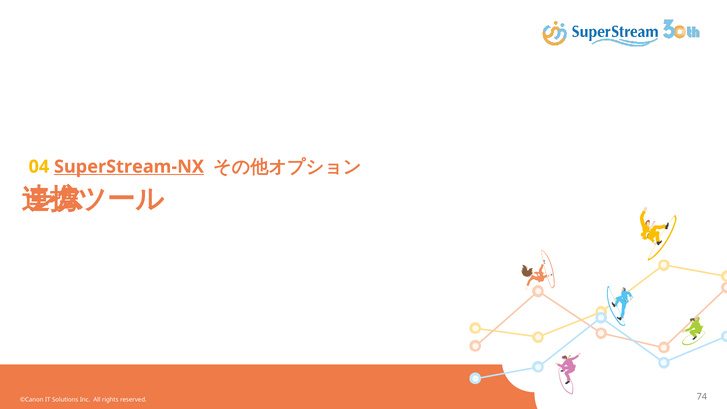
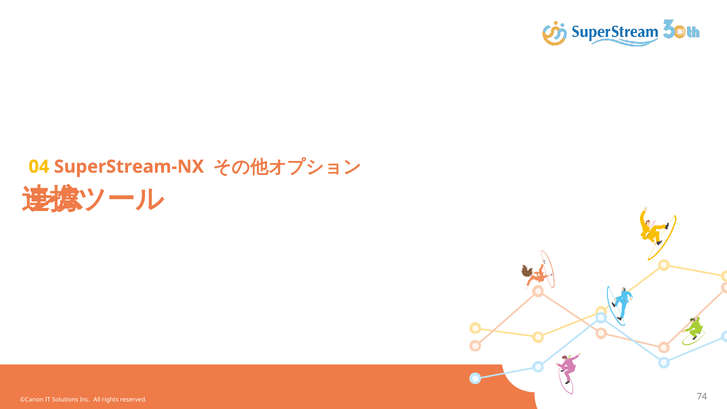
SuperStream-NX underline: present -> none (129, 167)
